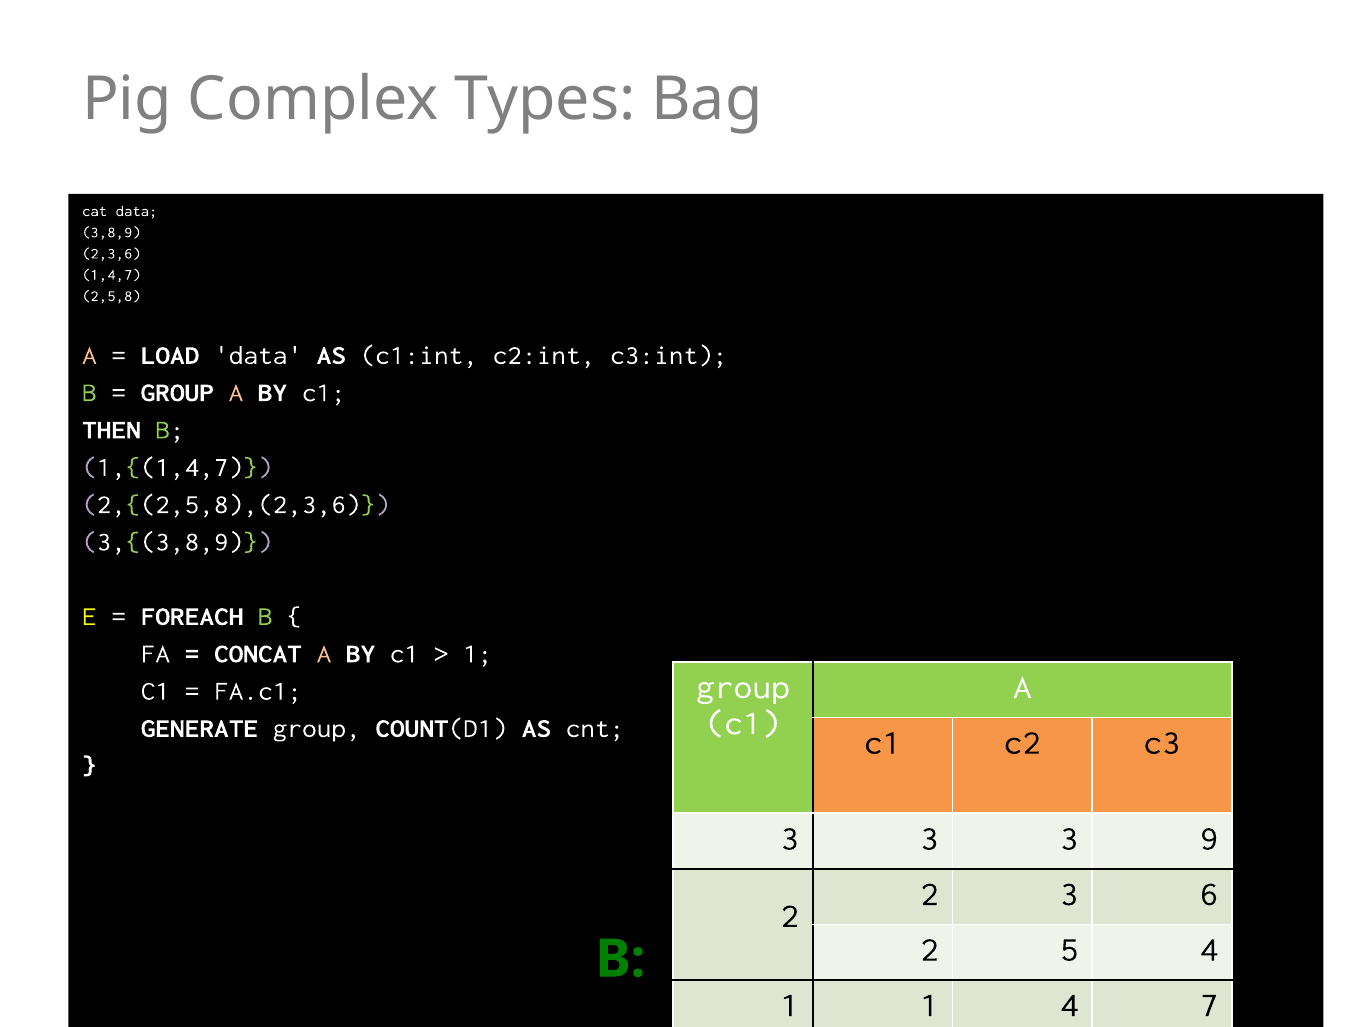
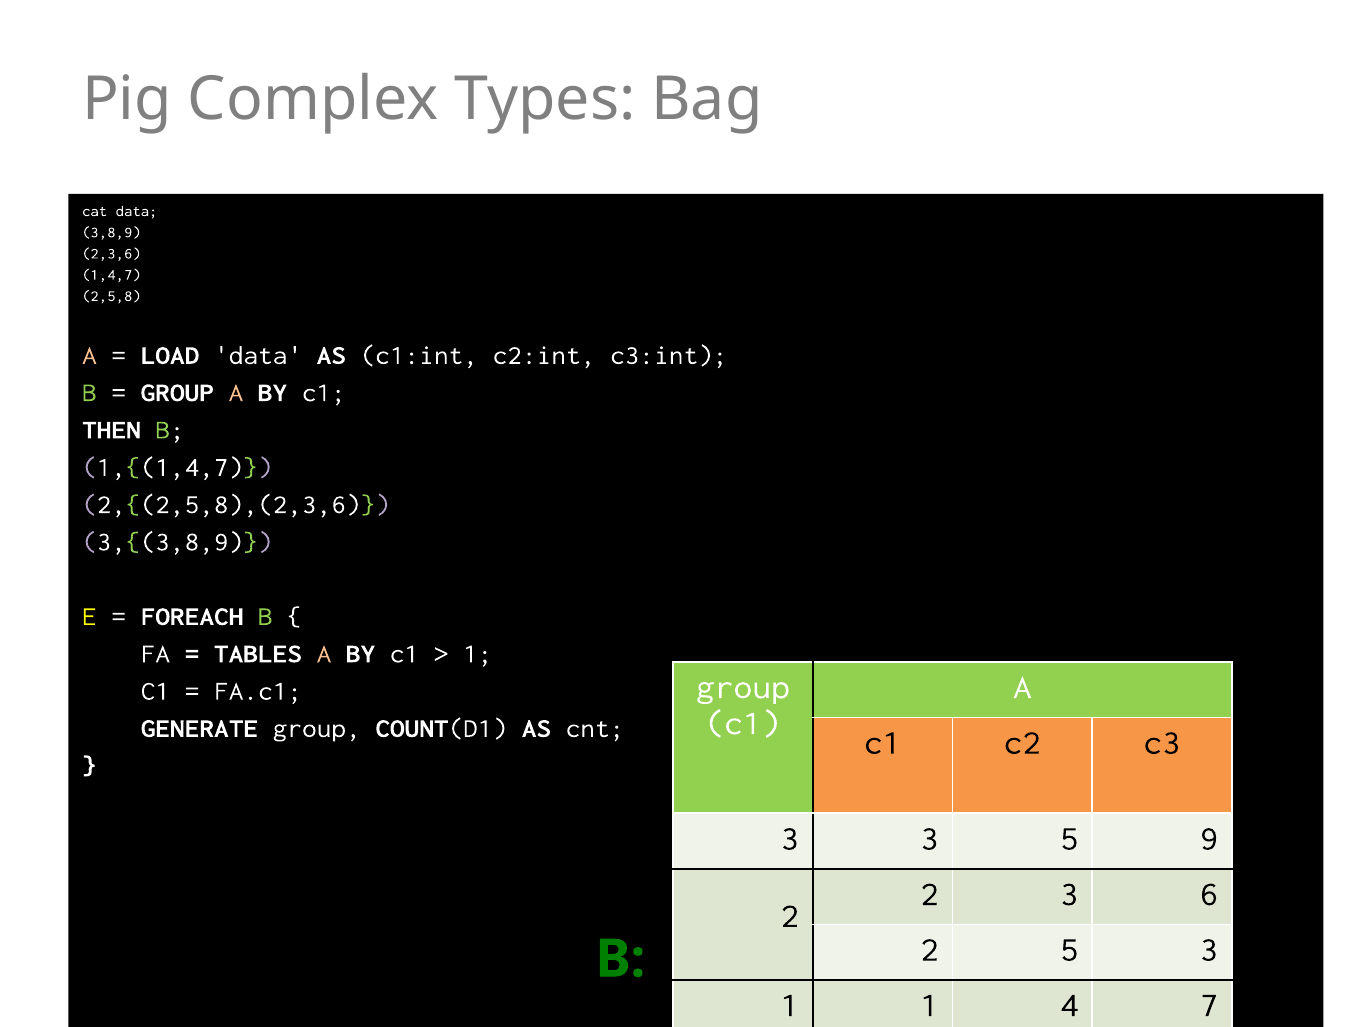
CONCAT: CONCAT -> TABLES (258, 653)
3 3 3: 3 -> 5 (1069, 838)
5 4: 4 -> 3 (1209, 949)
